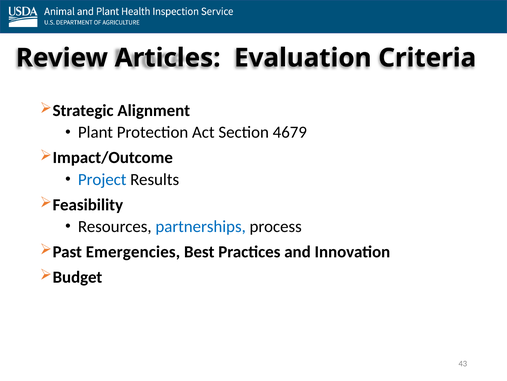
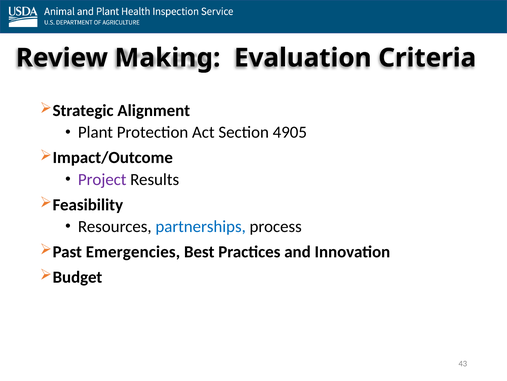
Articles: Articles -> Making (168, 58)
4679: 4679 -> 4905 (290, 132)
Project colour: blue -> purple (102, 179)
